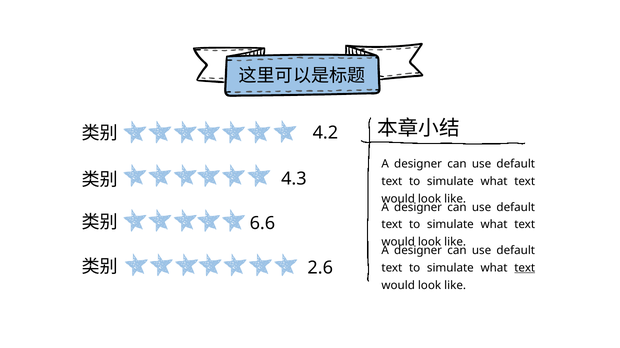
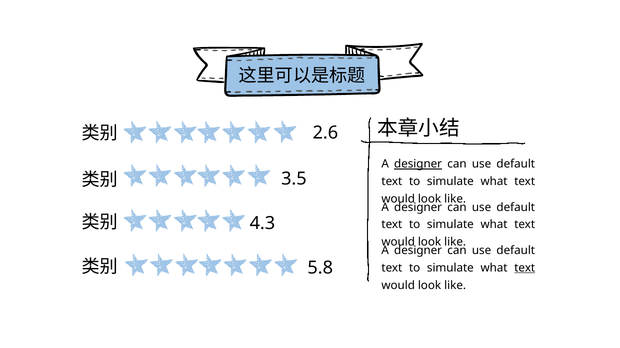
4.2: 4.2 -> 2.6 (325, 133)
designer underline: none -> present (418, 164)
4.3: 4.3 -> 3.5 (294, 179)
6.6: 6.6 -> 4.3 (262, 224)
2.6: 2.6 -> 5.8 (320, 268)
